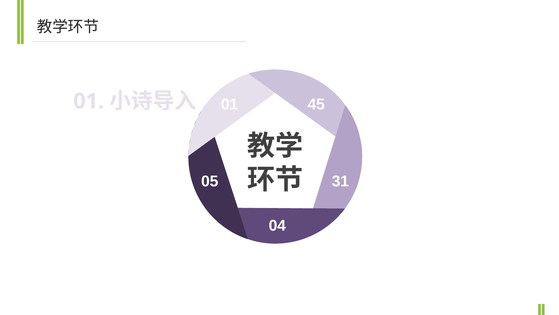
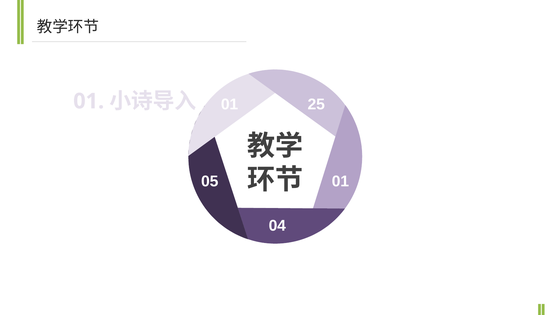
45: 45 -> 25 (316, 104)
05 31: 31 -> 01 (340, 181)
